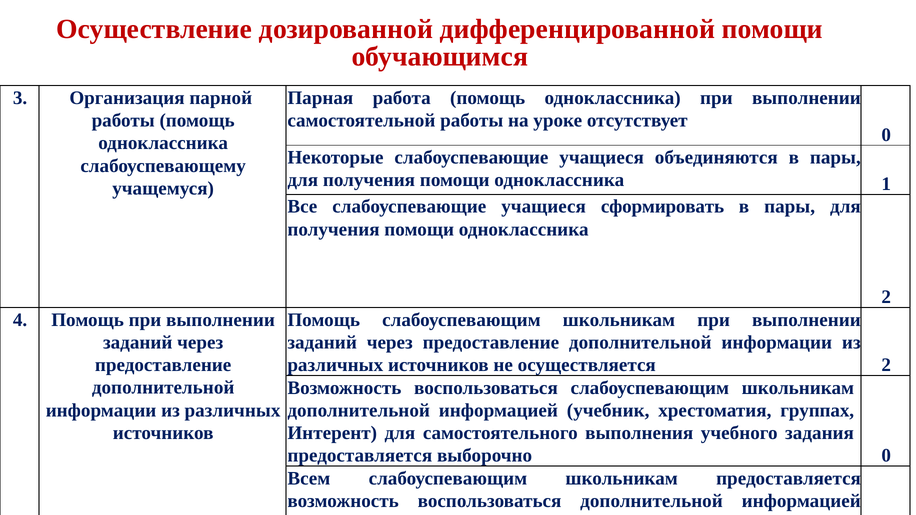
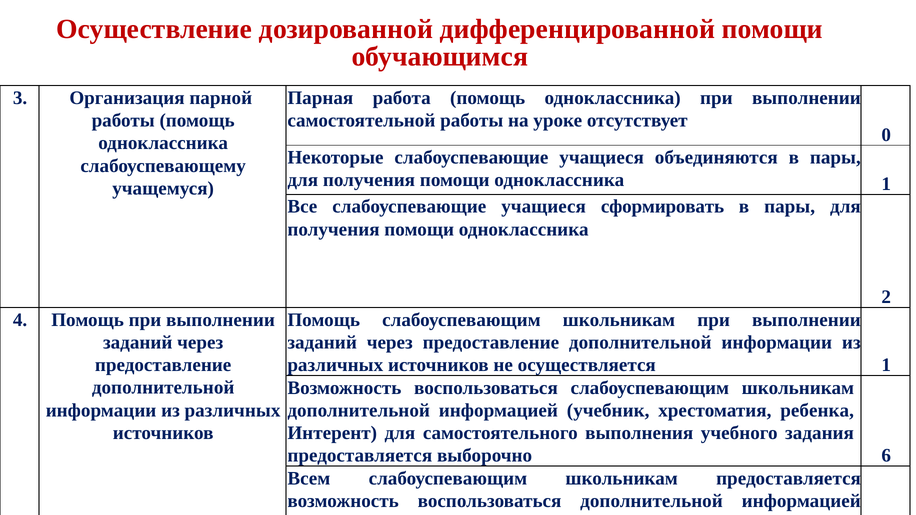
осуществляется 2: 2 -> 1 (886, 365)
группах: группах -> ребенка (817, 411)
выборочно 0: 0 -> 6 (886, 456)
